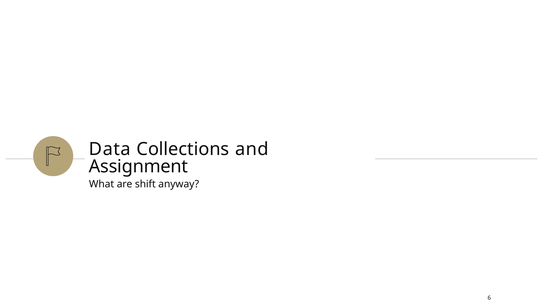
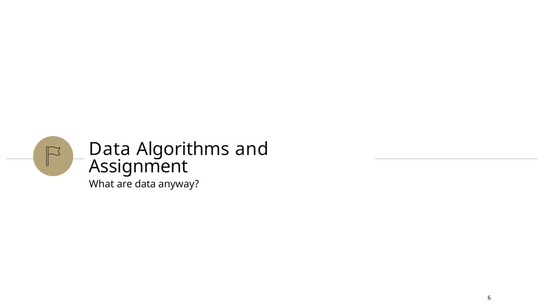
Collections: Collections -> Algorithms (183, 149)
are shift: shift -> data (145, 184)
